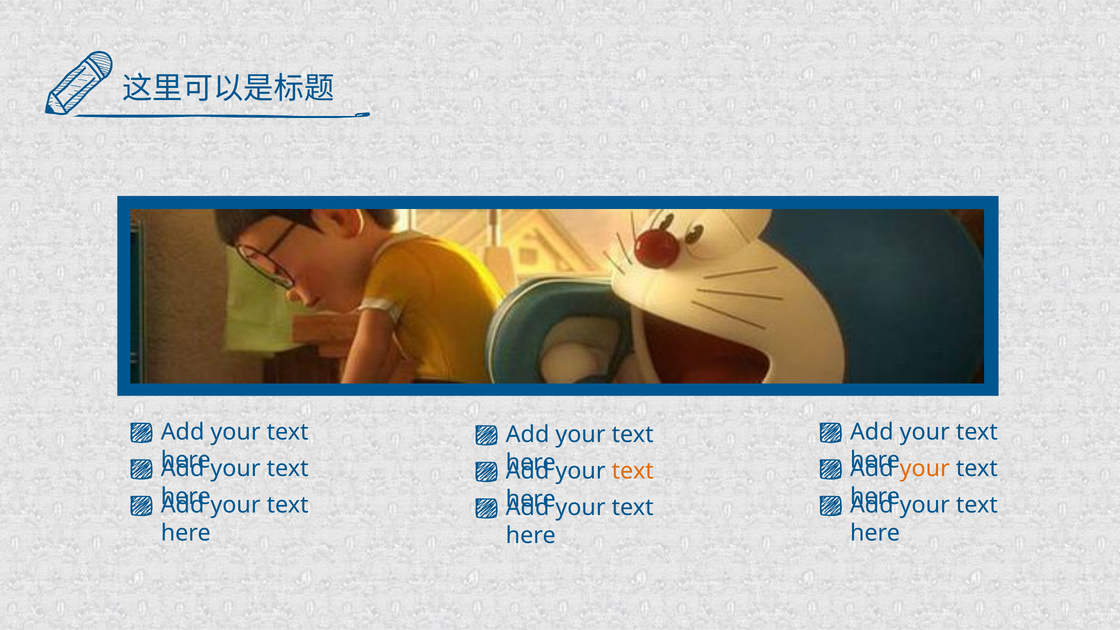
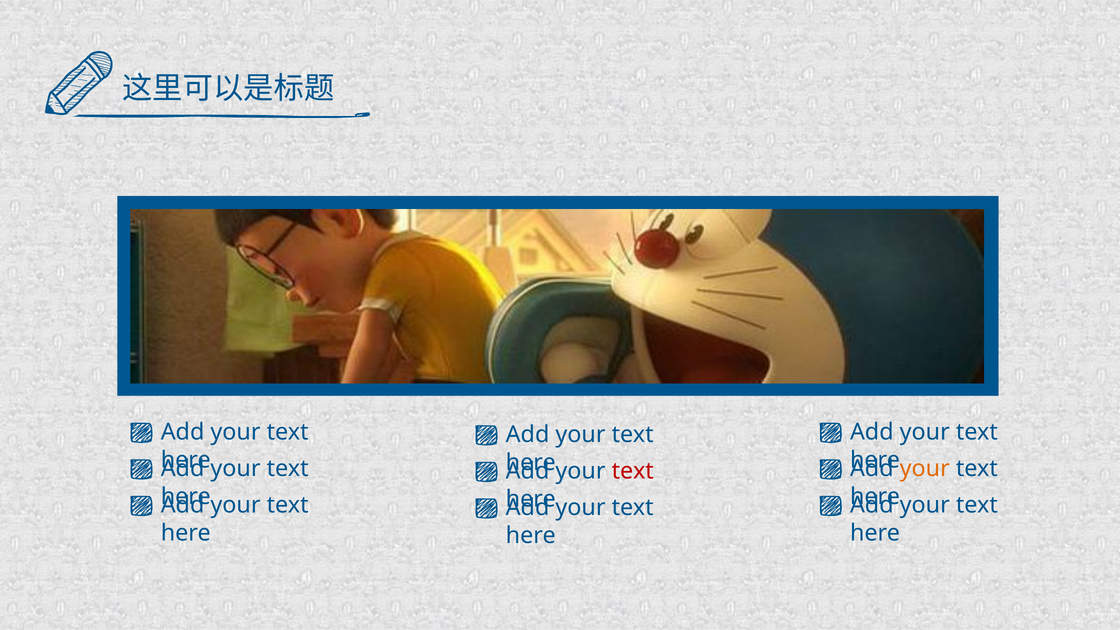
text colour: orange -> red (633, 471)
